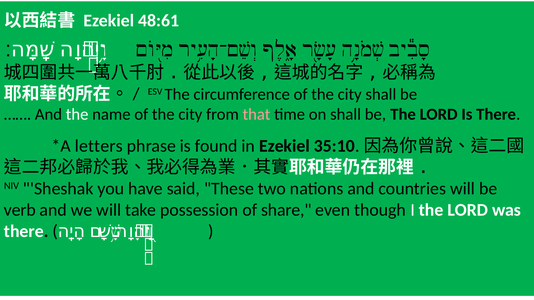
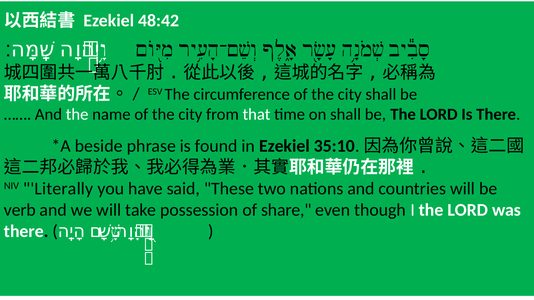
48:61: 48:61 -> 48:42 (159, 21)
that colour: pink -> white (256, 115)
letters: letters -> beside (99, 146)
Sheshak: Sheshak -> Literally (58, 189)
